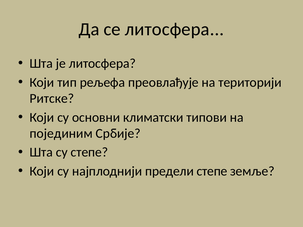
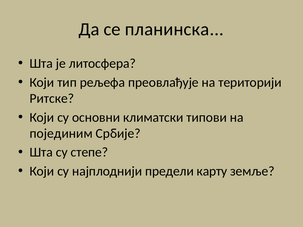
се литосфера: литосфера -> планинска (174, 29)
предели степе: степе -> карту (212, 171)
